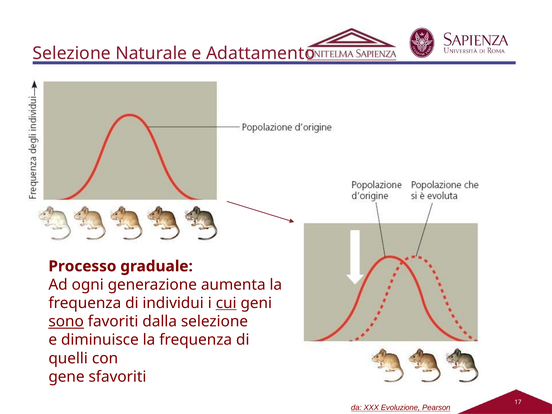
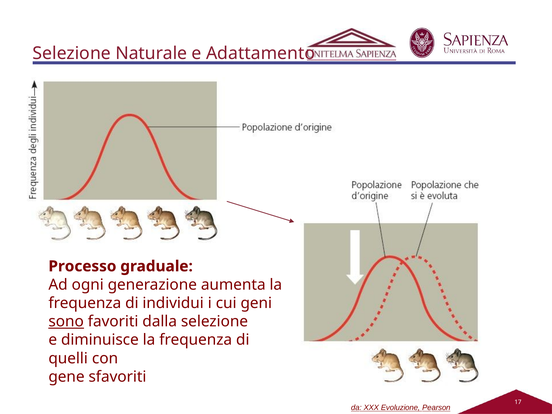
cui underline: present -> none (226, 303)
